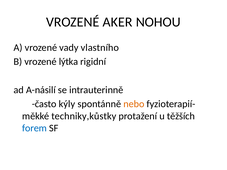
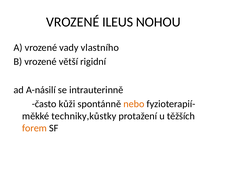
AKER: AKER -> ILEUS (118, 22)
lýtka: lýtka -> větší (68, 62)
kýly: kýly -> kůži (67, 104)
forem colour: blue -> orange (34, 128)
